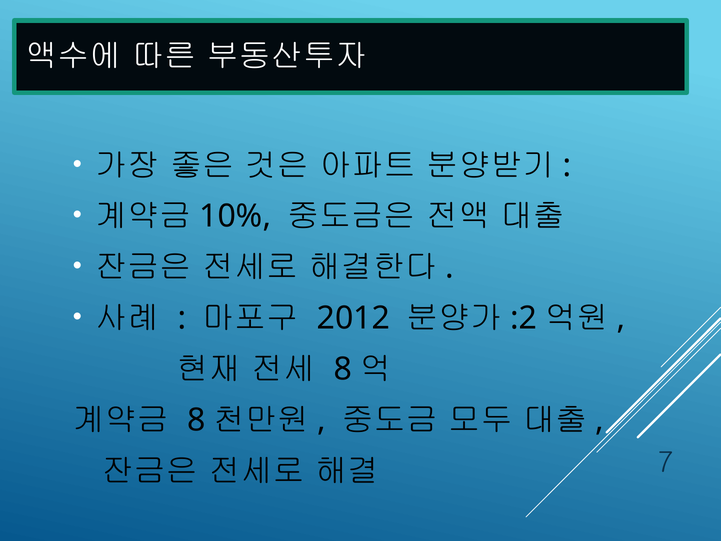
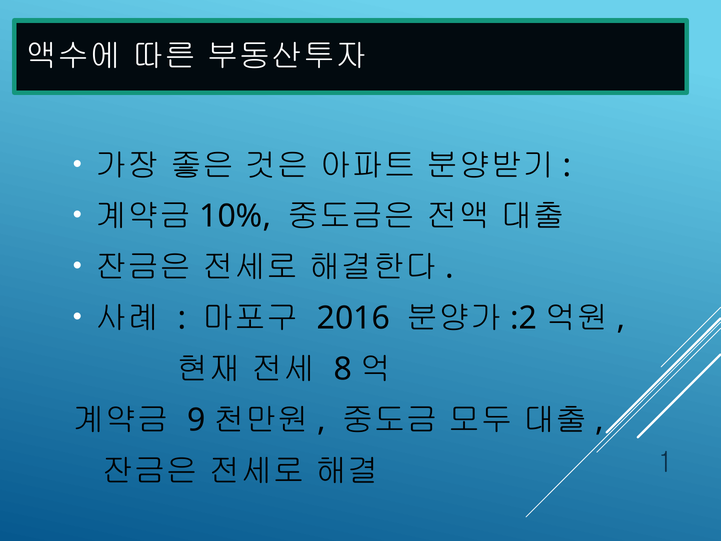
2012: 2012 -> 2016 (353, 318)
8: 8 -> 9 (196, 420)
7: 7 -> 1 (665, 462)
